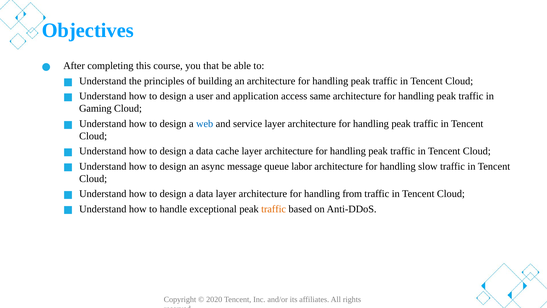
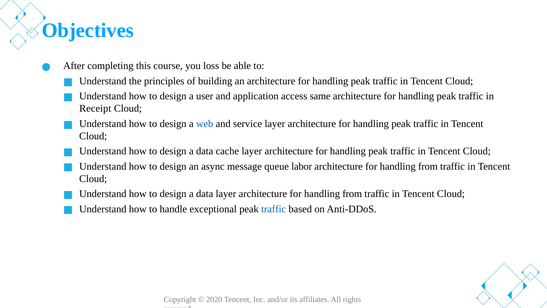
that: that -> loss (211, 66)
Gaming: Gaming -> Receipt (95, 108)
slow: slow -> from (428, 166)
traffic colour: orange -> blue (274, 209)
